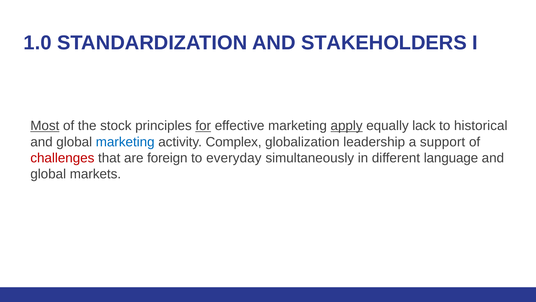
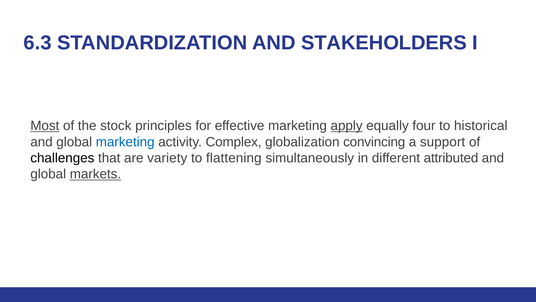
1.0: 1.0 -> 6.3 (38, 43)
for underline: present -> none (203, 126)
lack: lack -> four (424, 126)
leadership: leadership -> convincing (374, 142)
challenges colour: red -> black (62, 158)
foreign: foreign -> variety (167, 158)
everyday: everyday -> flattening (234, 158)
language: language -> attributed (451, 158)
markets underline: none -> present (95, 174)
